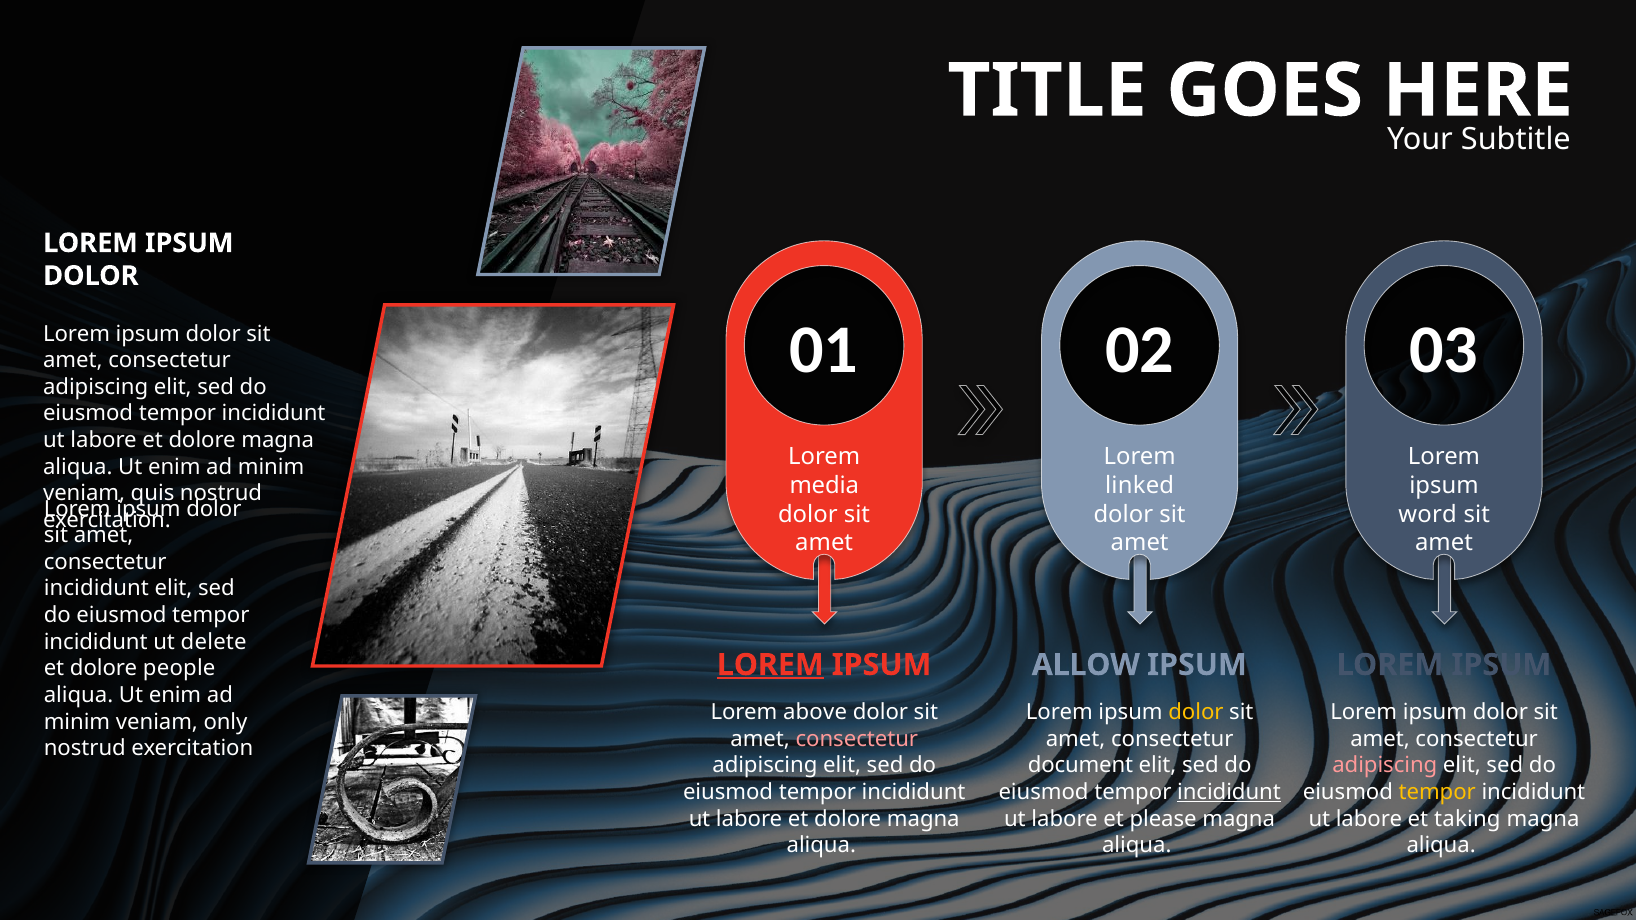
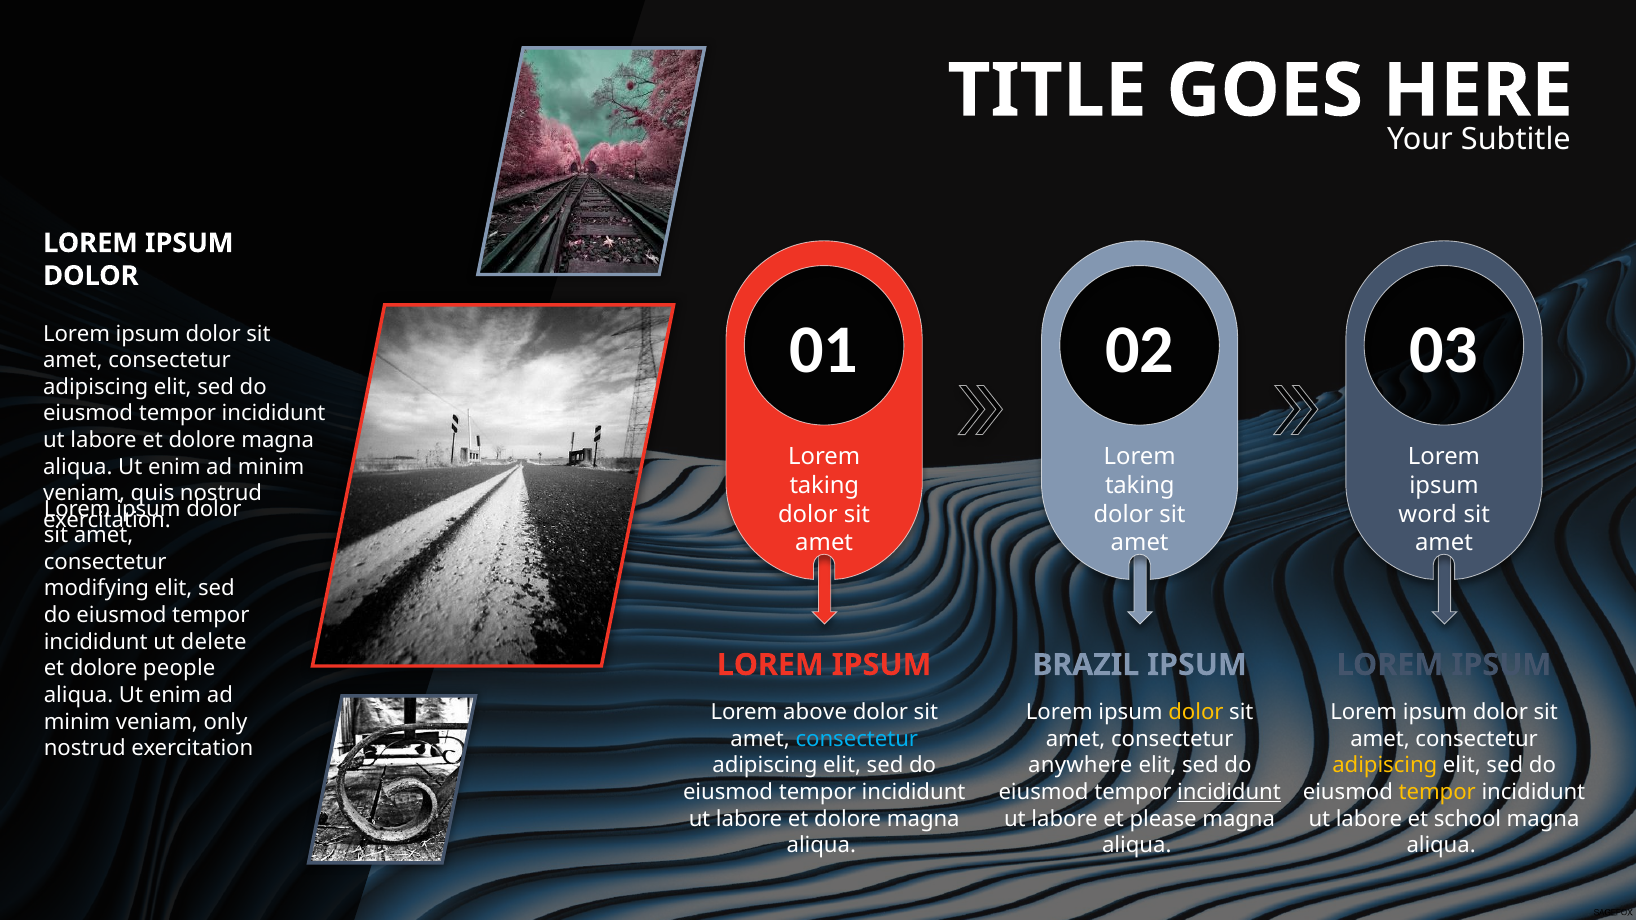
media: media -> taking (824, 486)
linked: linked -> taking (1140, 486)
incididunt: incididunt -> modifying (96, 589)
LOREM underline: present -> none (770, 665)
ALLOW: ALLOW -> BRAZIL (1086, 665)
consectetur colour: pink -> light blue (857, 739)
document: document -> anywhere (1080, 766)
adipiscing colour: pink -> yellow (1385, 766)
taking: taking -> school (1467, 819)
